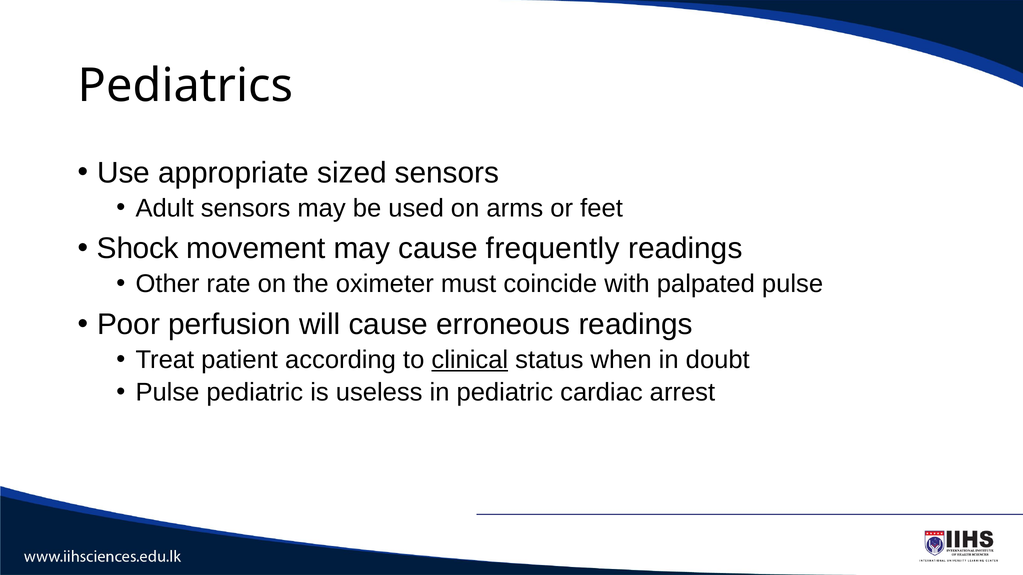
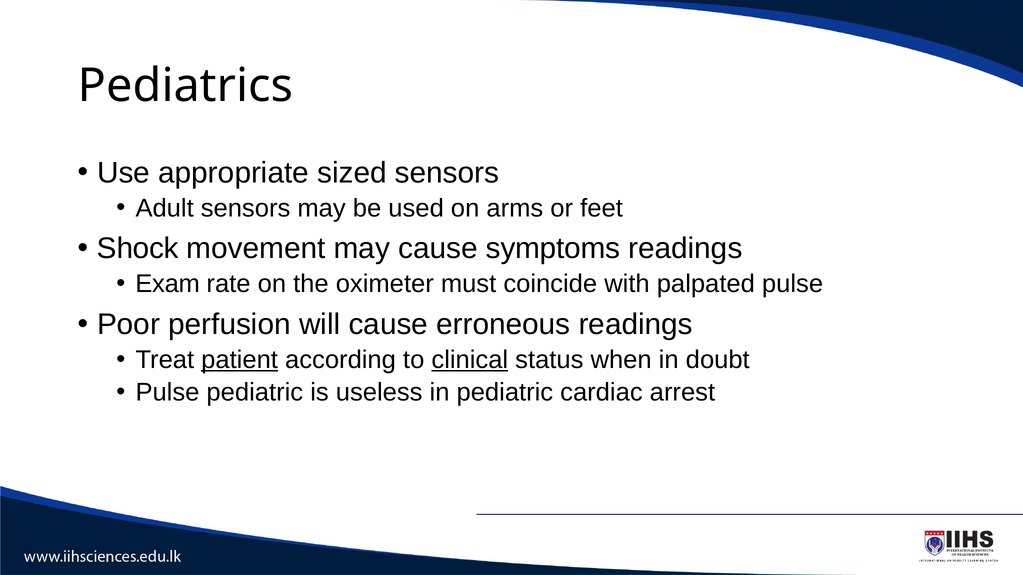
frequently: frequently -> symptoms (553, 249)
Other: Other -> Exam (168, 284)
patient underline: none -> present (240, 360)
